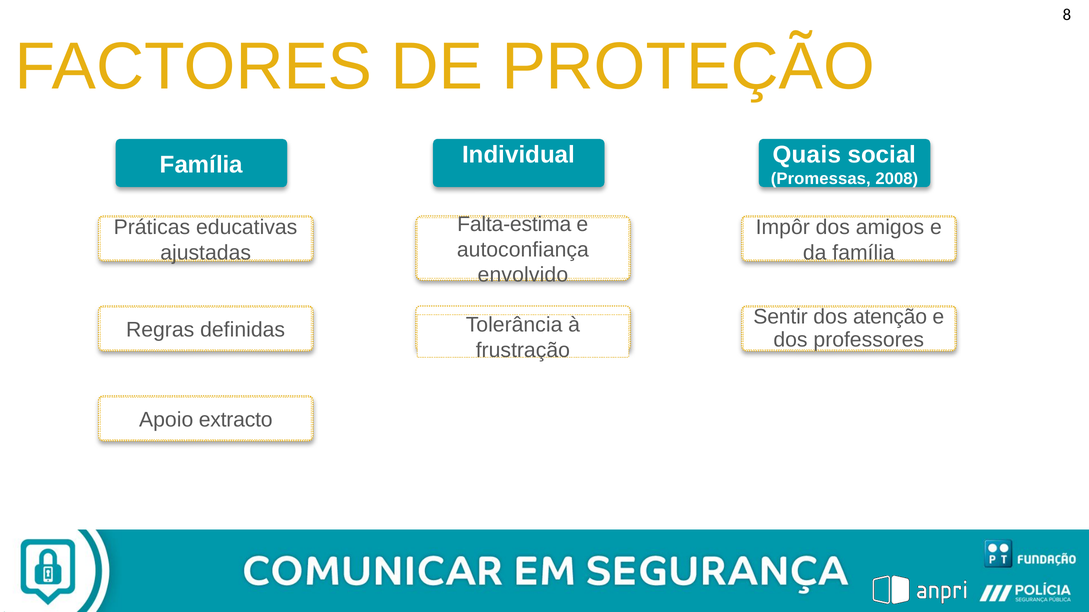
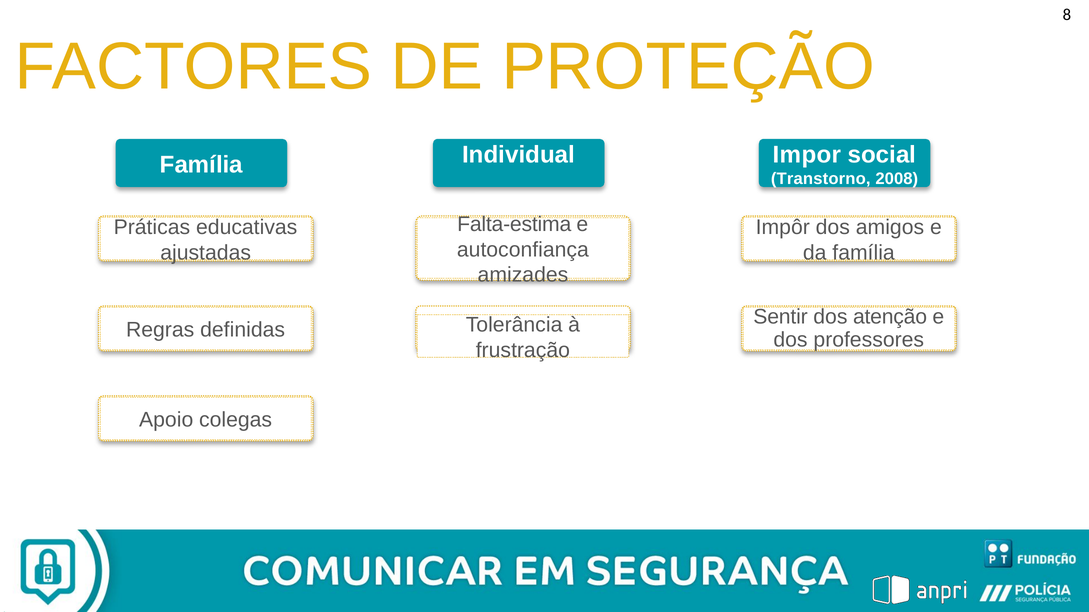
Quais: Quais -> Impor (807, 155)
Promessas: Promessas -> Transtorno (821, 179)
envolvido: envolvido -> amizades (523, 275)
extracto: extracto -> colegas (236, 420)
